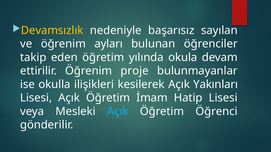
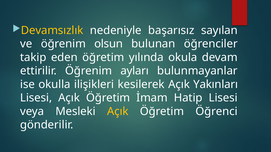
ayları: ayları -> olsun (109, 44)
proje: proje -> ayları (135, 71)
Açık colour: light blue -> yellow (118, 112)
